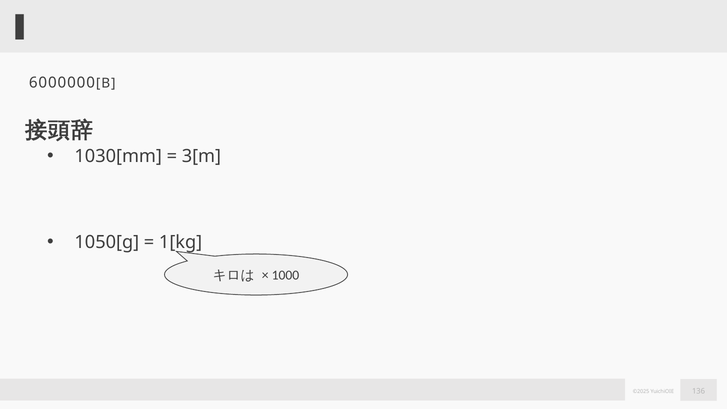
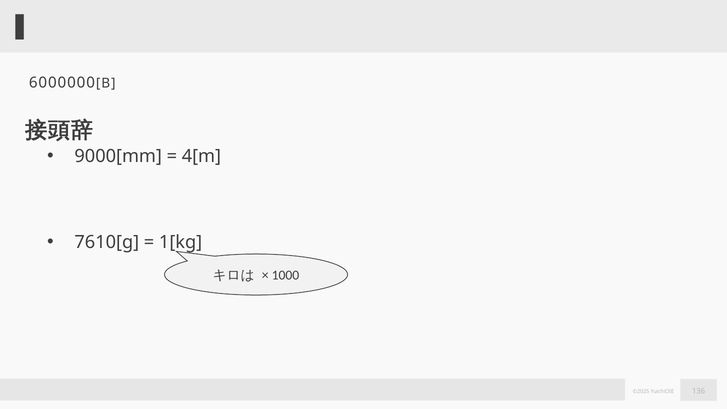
1030[mm: 1030[mm -> 9000[mm (118, 156)
3[m: 3[m -> 4[m (201, 156)
1050[g: 1050[g -> 7610[g (107, 242)
